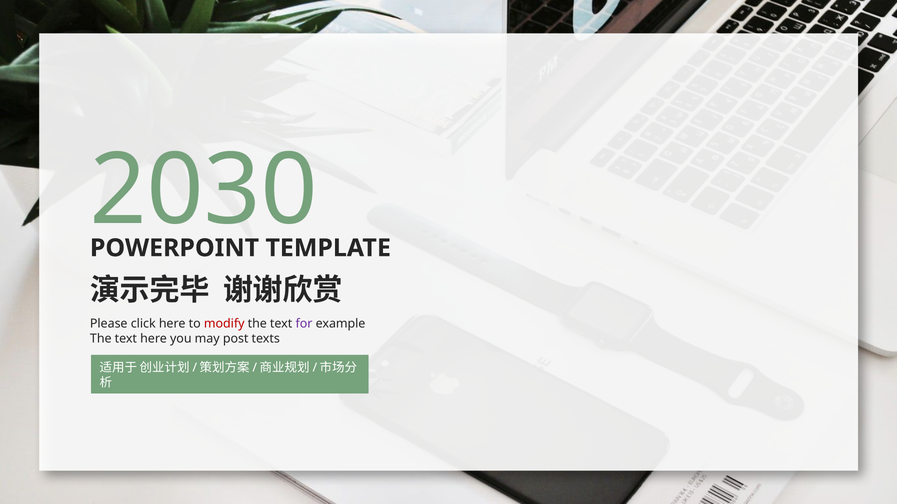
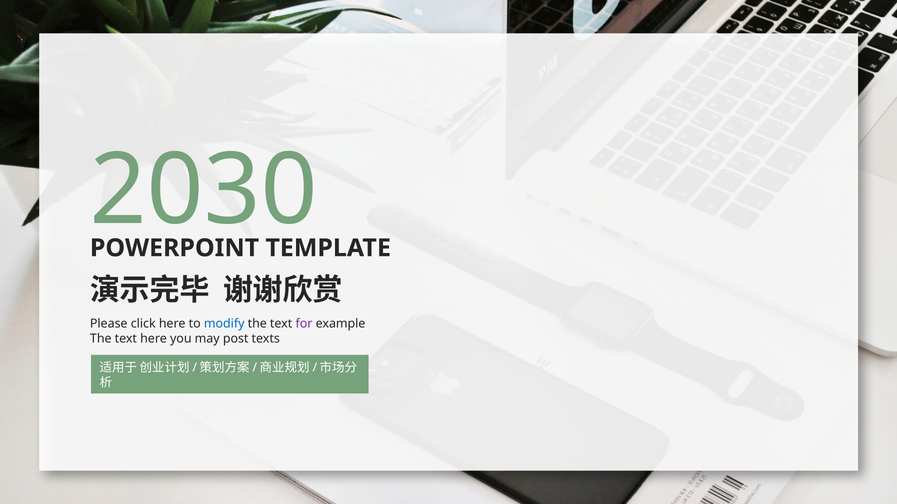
modify colour: red -> blue (224, 324)
